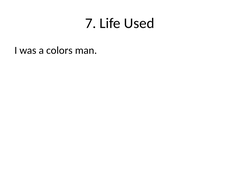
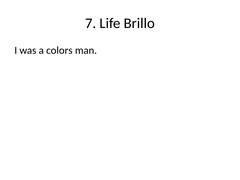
Used: Used -> Brillo (139, 23)
